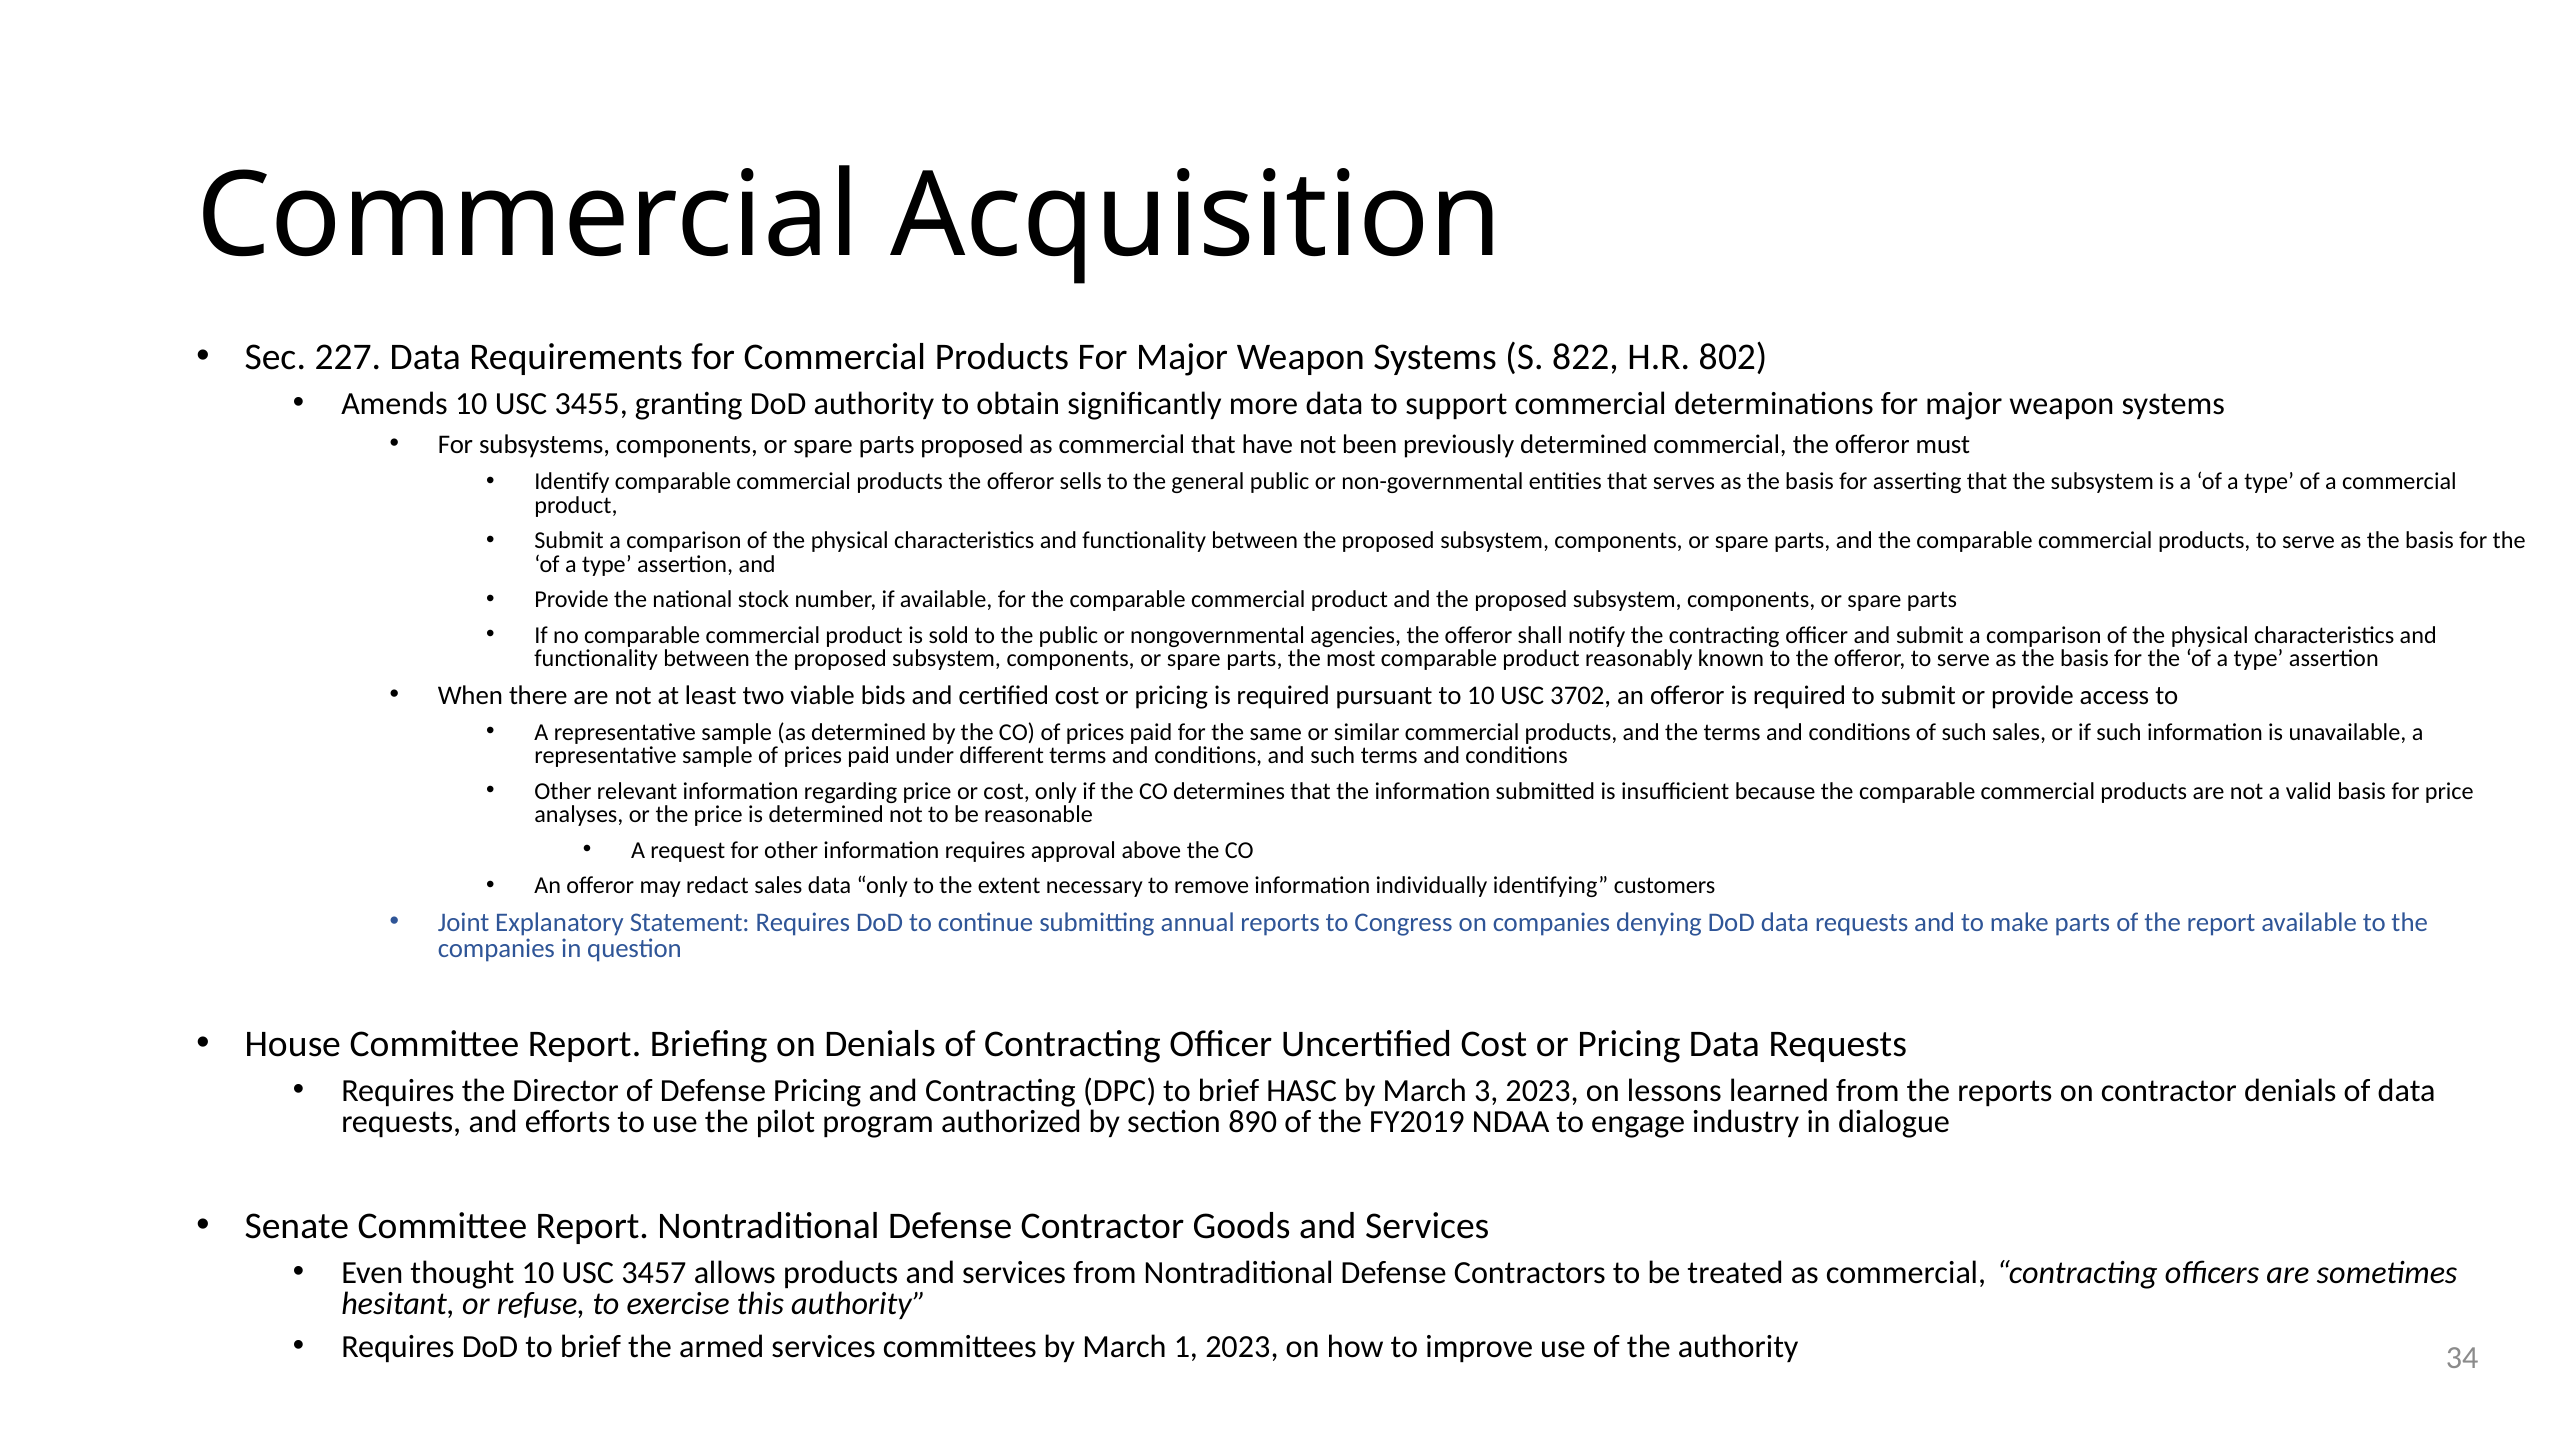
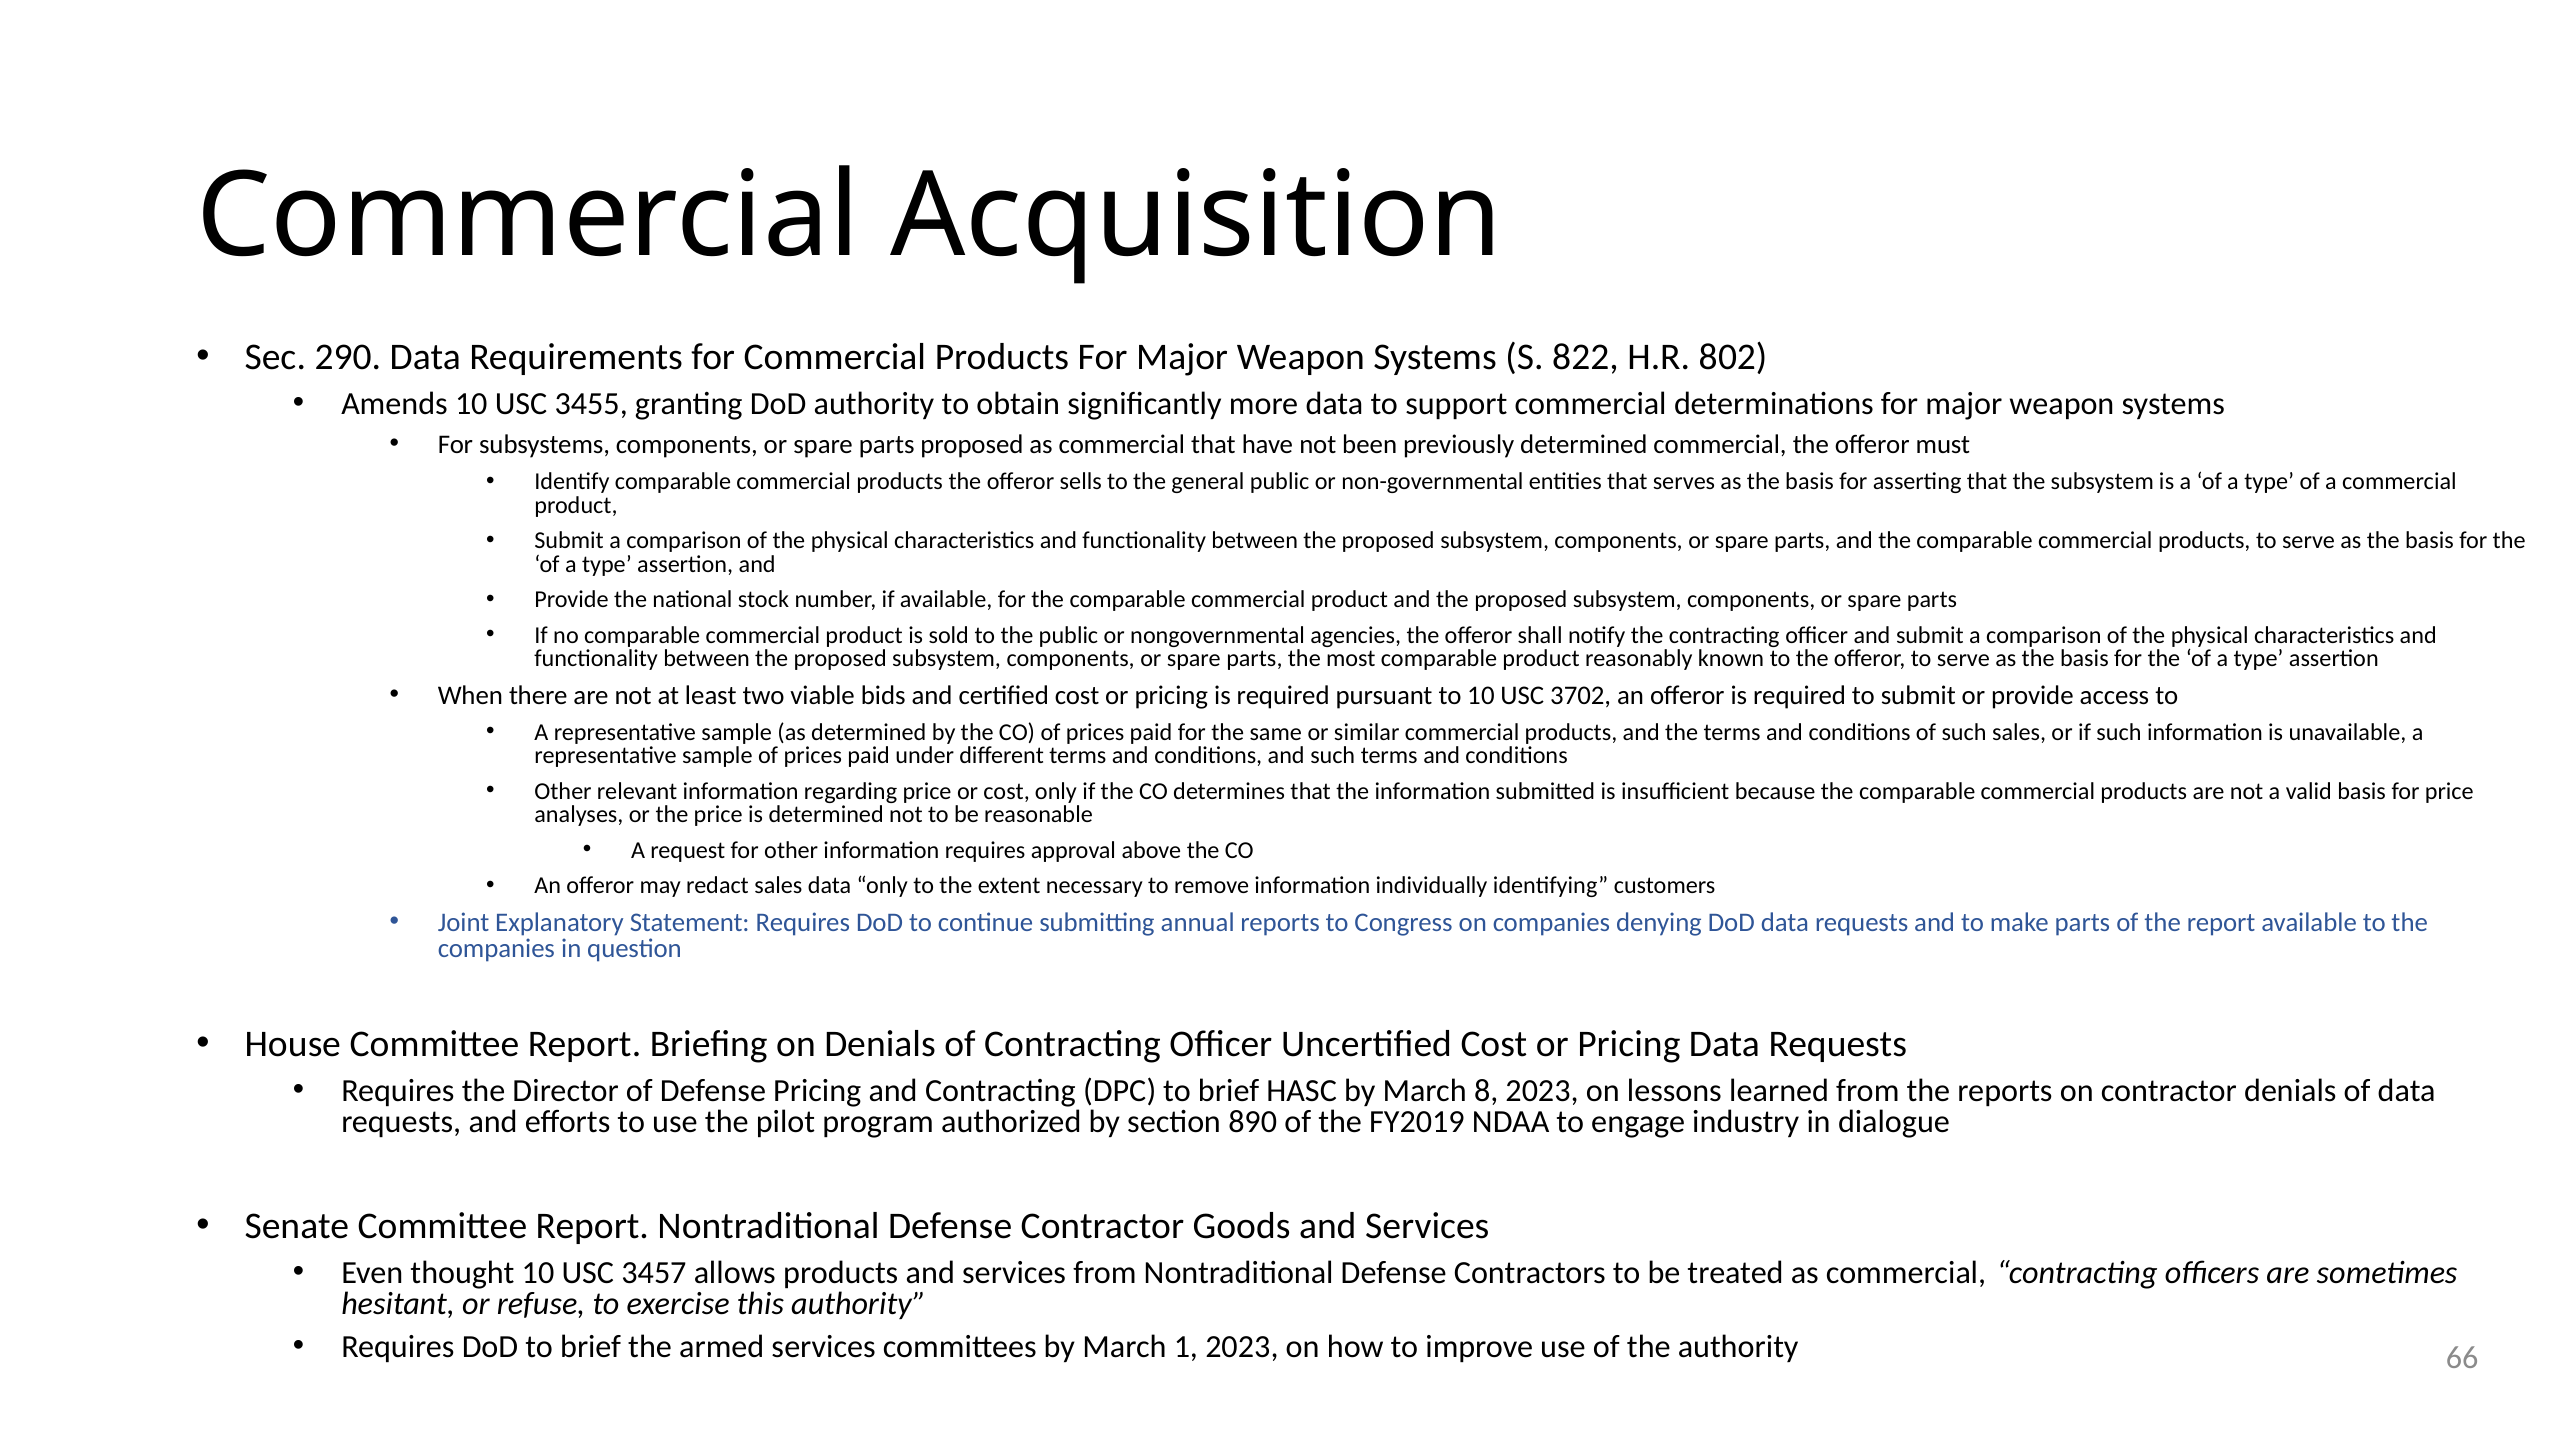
227: 227 -> 290 (348, 358)
3: 3 -> 8 (1486, 1091)
34: 34 -> 66 (2462, 1357)
